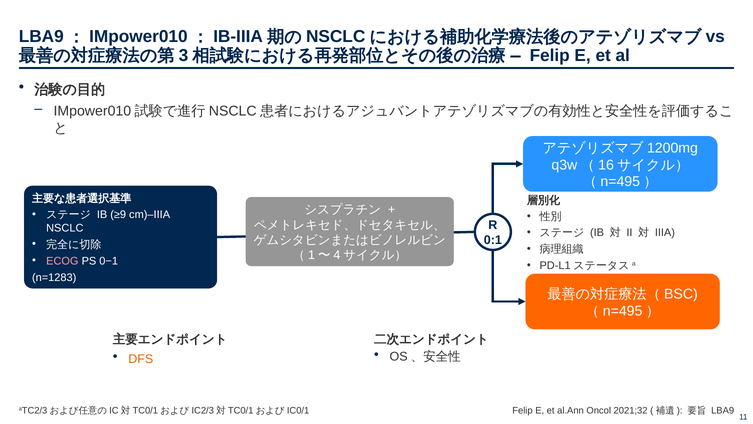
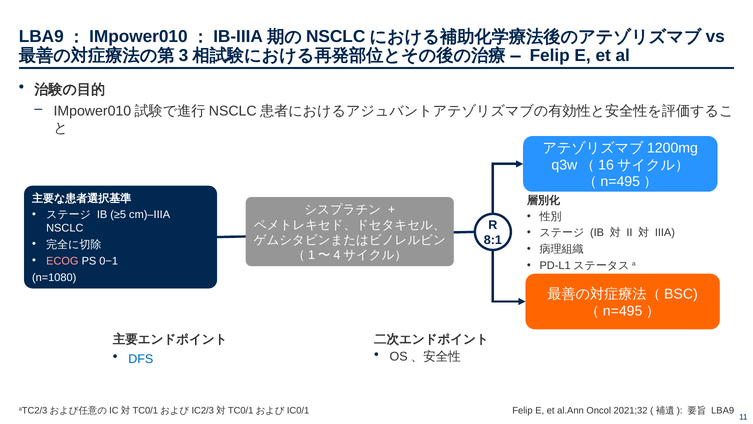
≥9: ≥9 -> ≥5 (118, 215)
0:1: 0:1 -> 8:1 (493, 240)
n=1283: n=1283 -> n=1080 (54, 277)
DFS colour: orange -> blue (141, 359)
